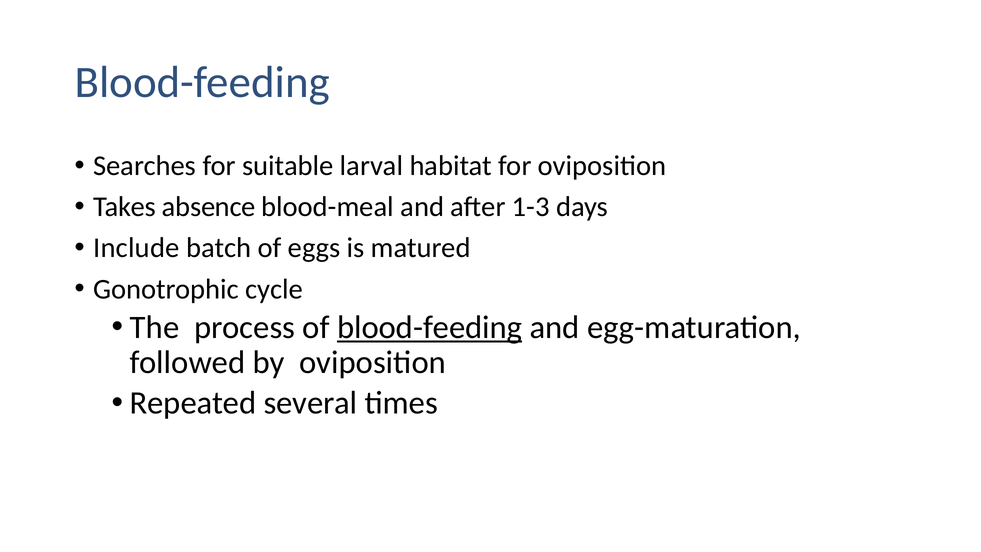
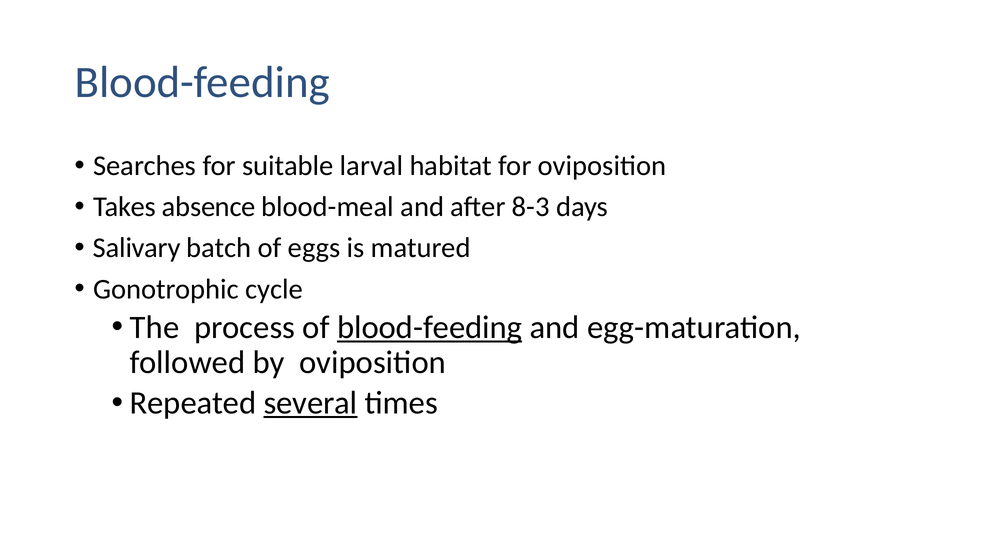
1-3: 1-3 -> 8-3 (531, 207)
Include: Include -> Salivary (137, 248)
several underline: none -> present (311, 403)
